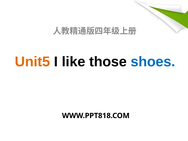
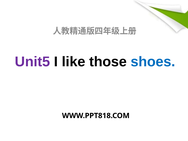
Unit5 colour: orange -> purple (32, 62)
